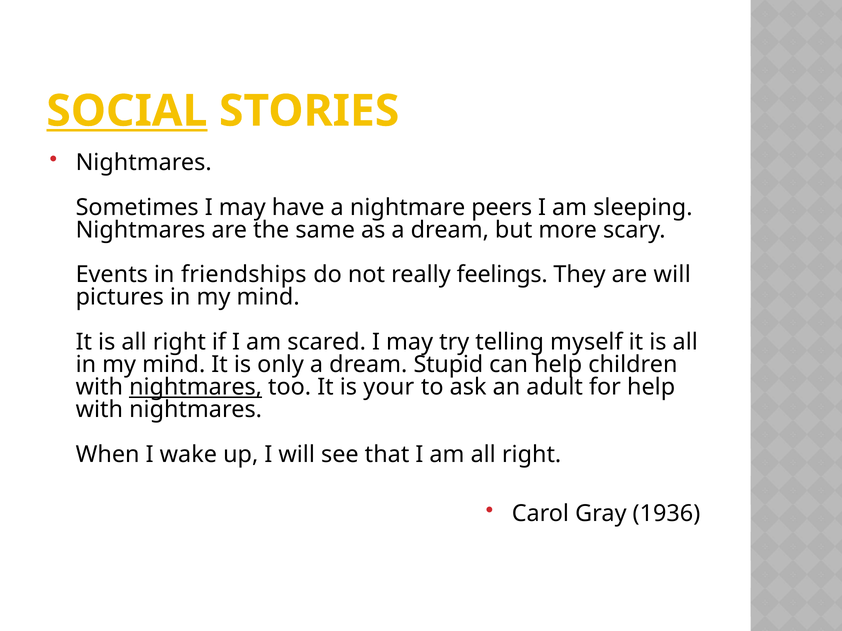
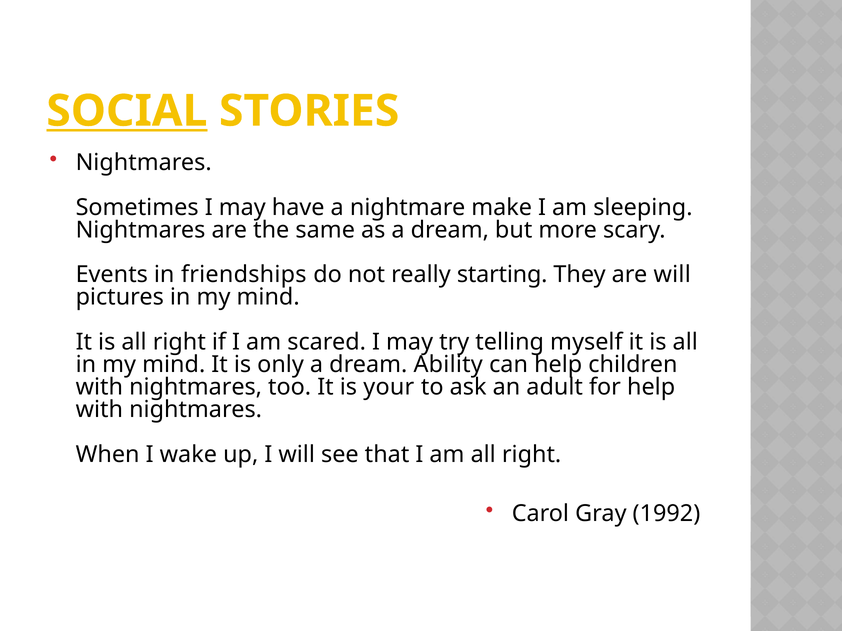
peers: peers -> make (502, 208)
feelings: feelings -> starting (502, 275)
Stupid: Stupid -> Ability (448, 365)
nightmares underline: present -> none (196, 387)
1936: 1936 -> 1992 (666, 514)
